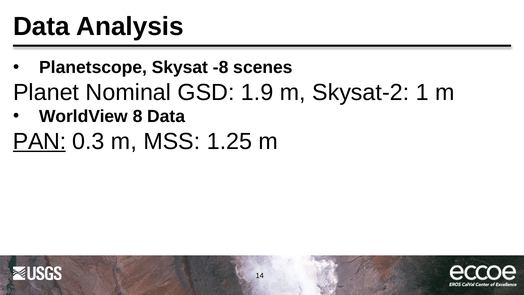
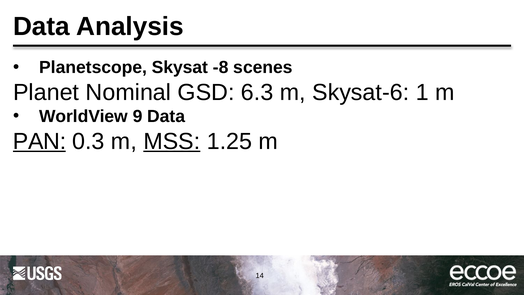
1.9: 1.9 -> 6.3 (257, 92)
Skysat-2: Skysat-2 -> Skysat-6 (361, 92)
8: 8 -> 9 (138, 116)
MSS underline: none -> present (172, 141)
